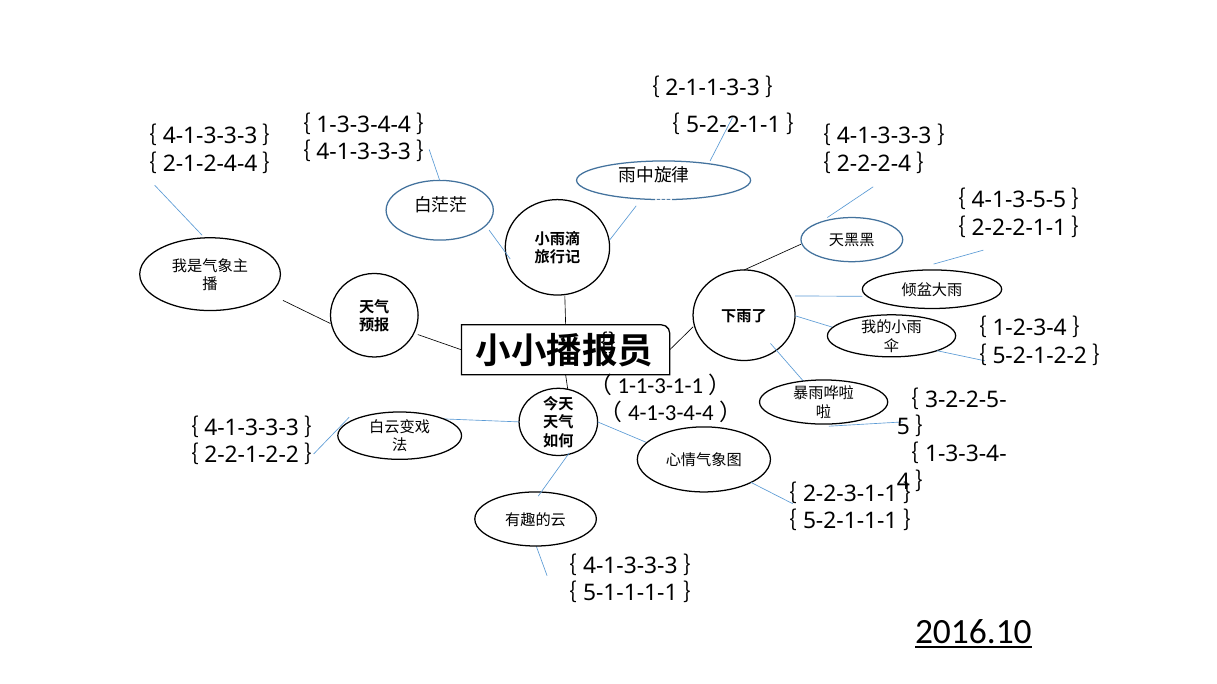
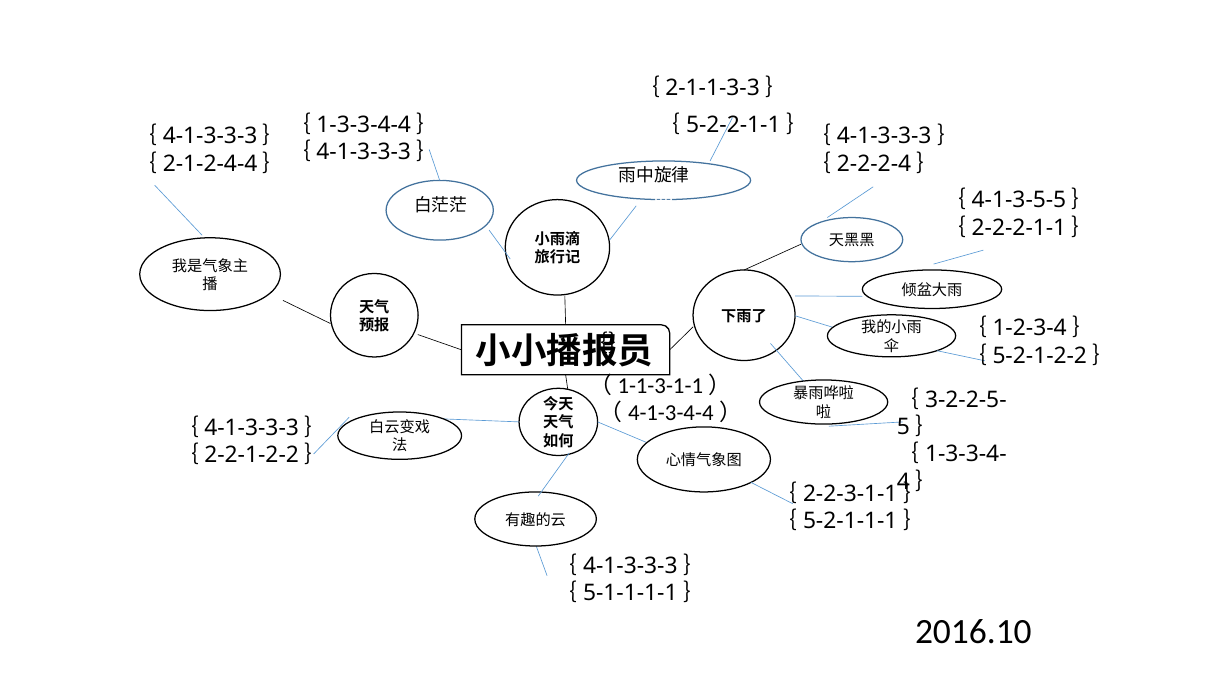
2016.10 underline: present -> none (973, 632)
